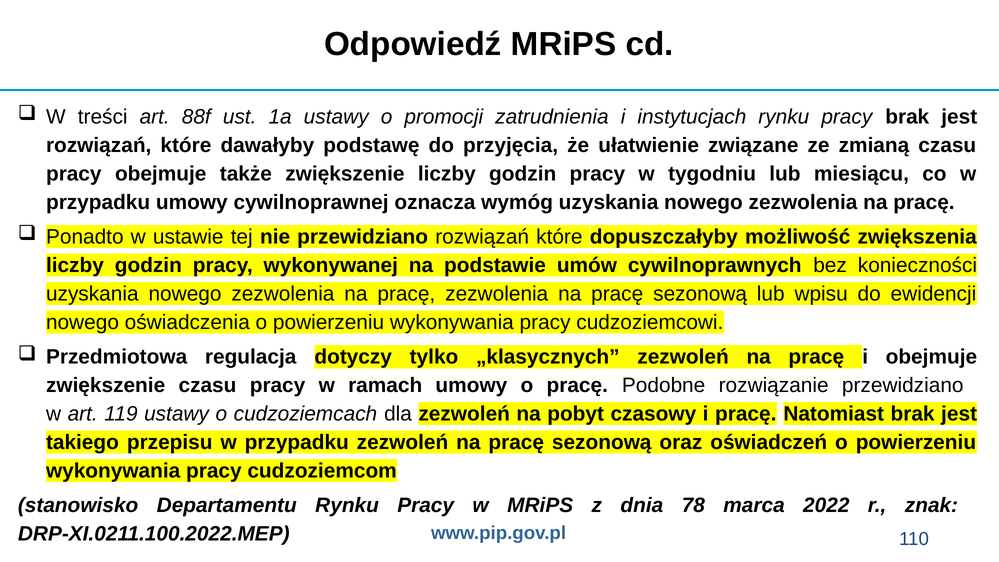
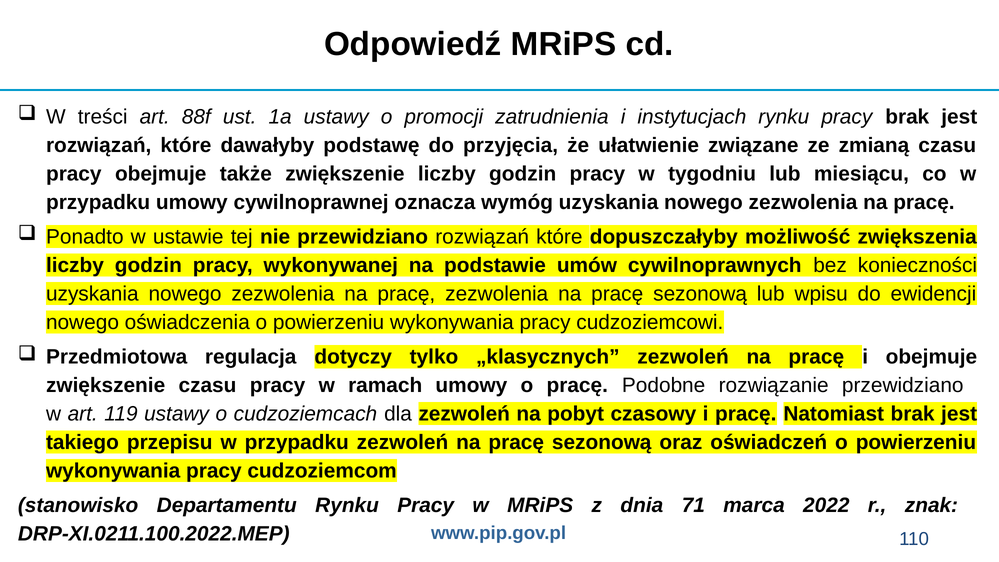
78: 78 -> 71 (693, 506)
